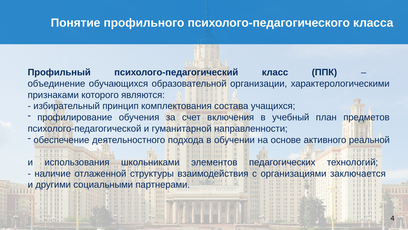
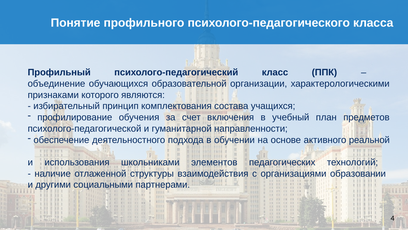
заключается: заключается -> образовании (358, 173)
